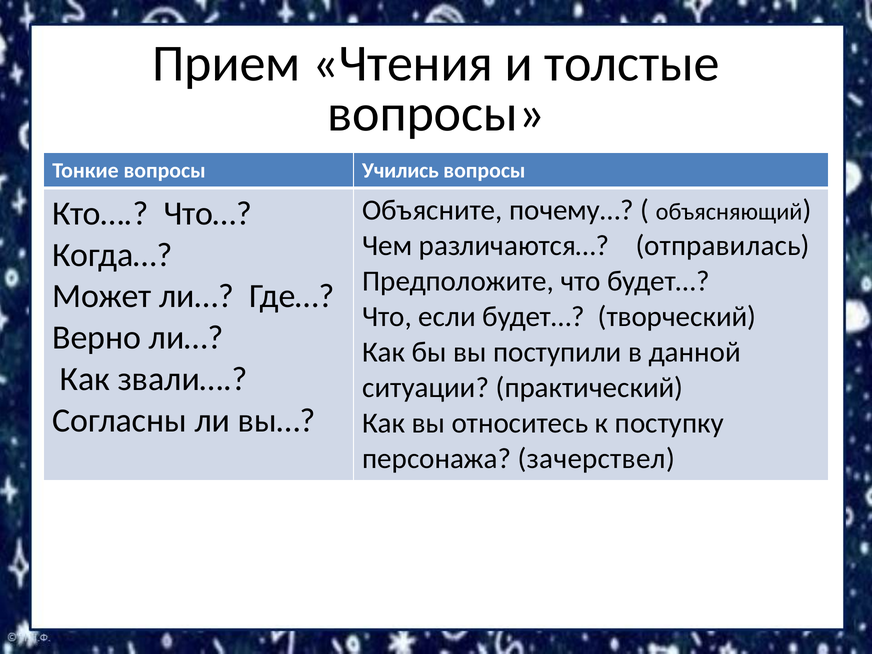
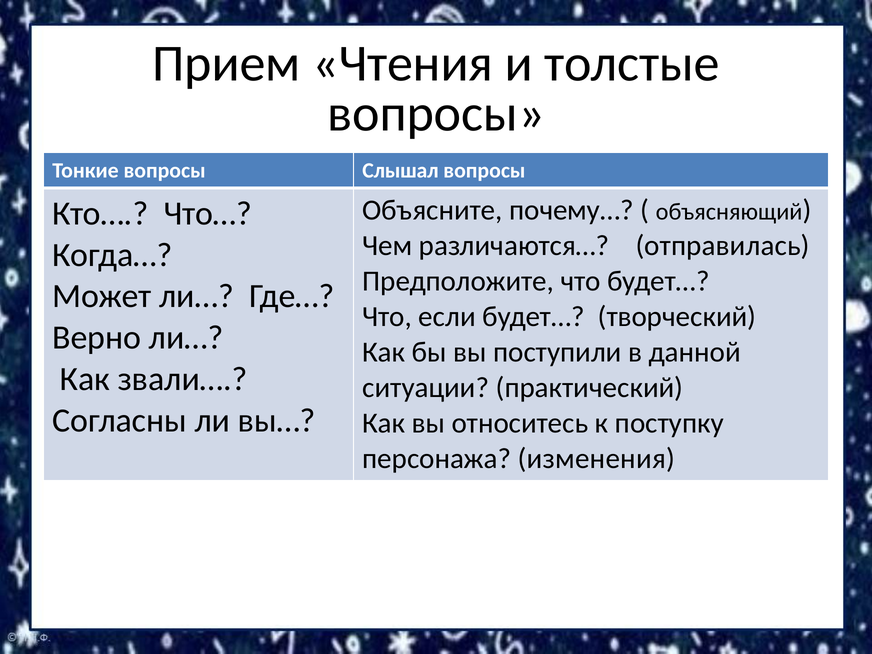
Учились: Учились -> Слышал (400, 171)
зачерствел: зачерствел -> изменения (596, 459)
